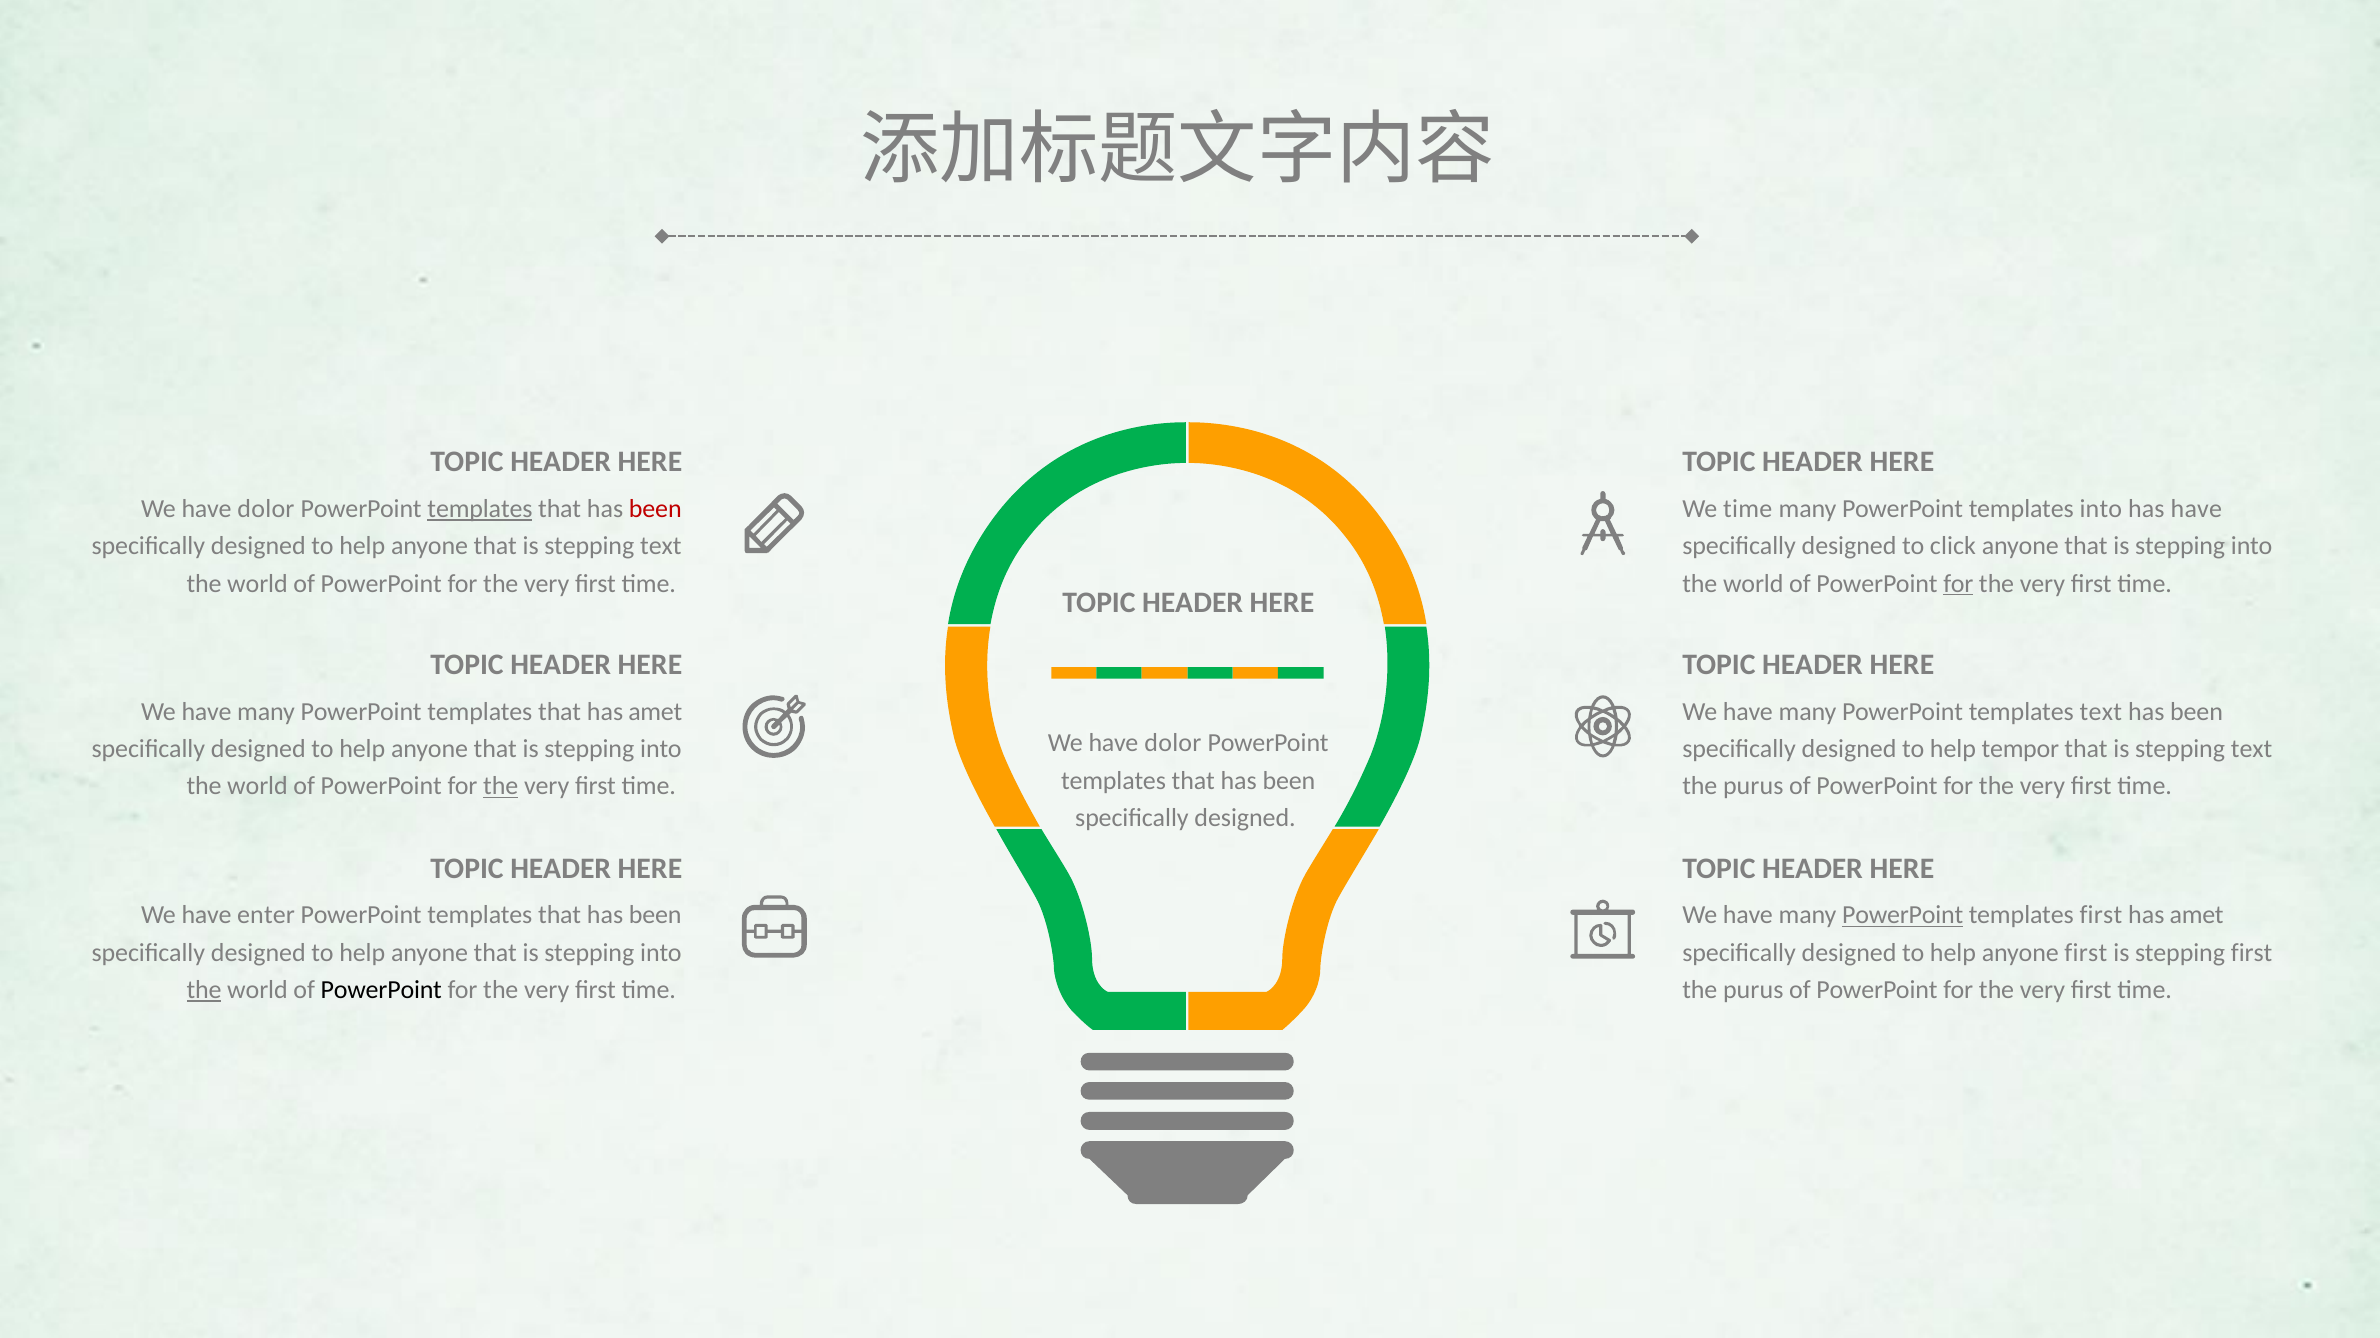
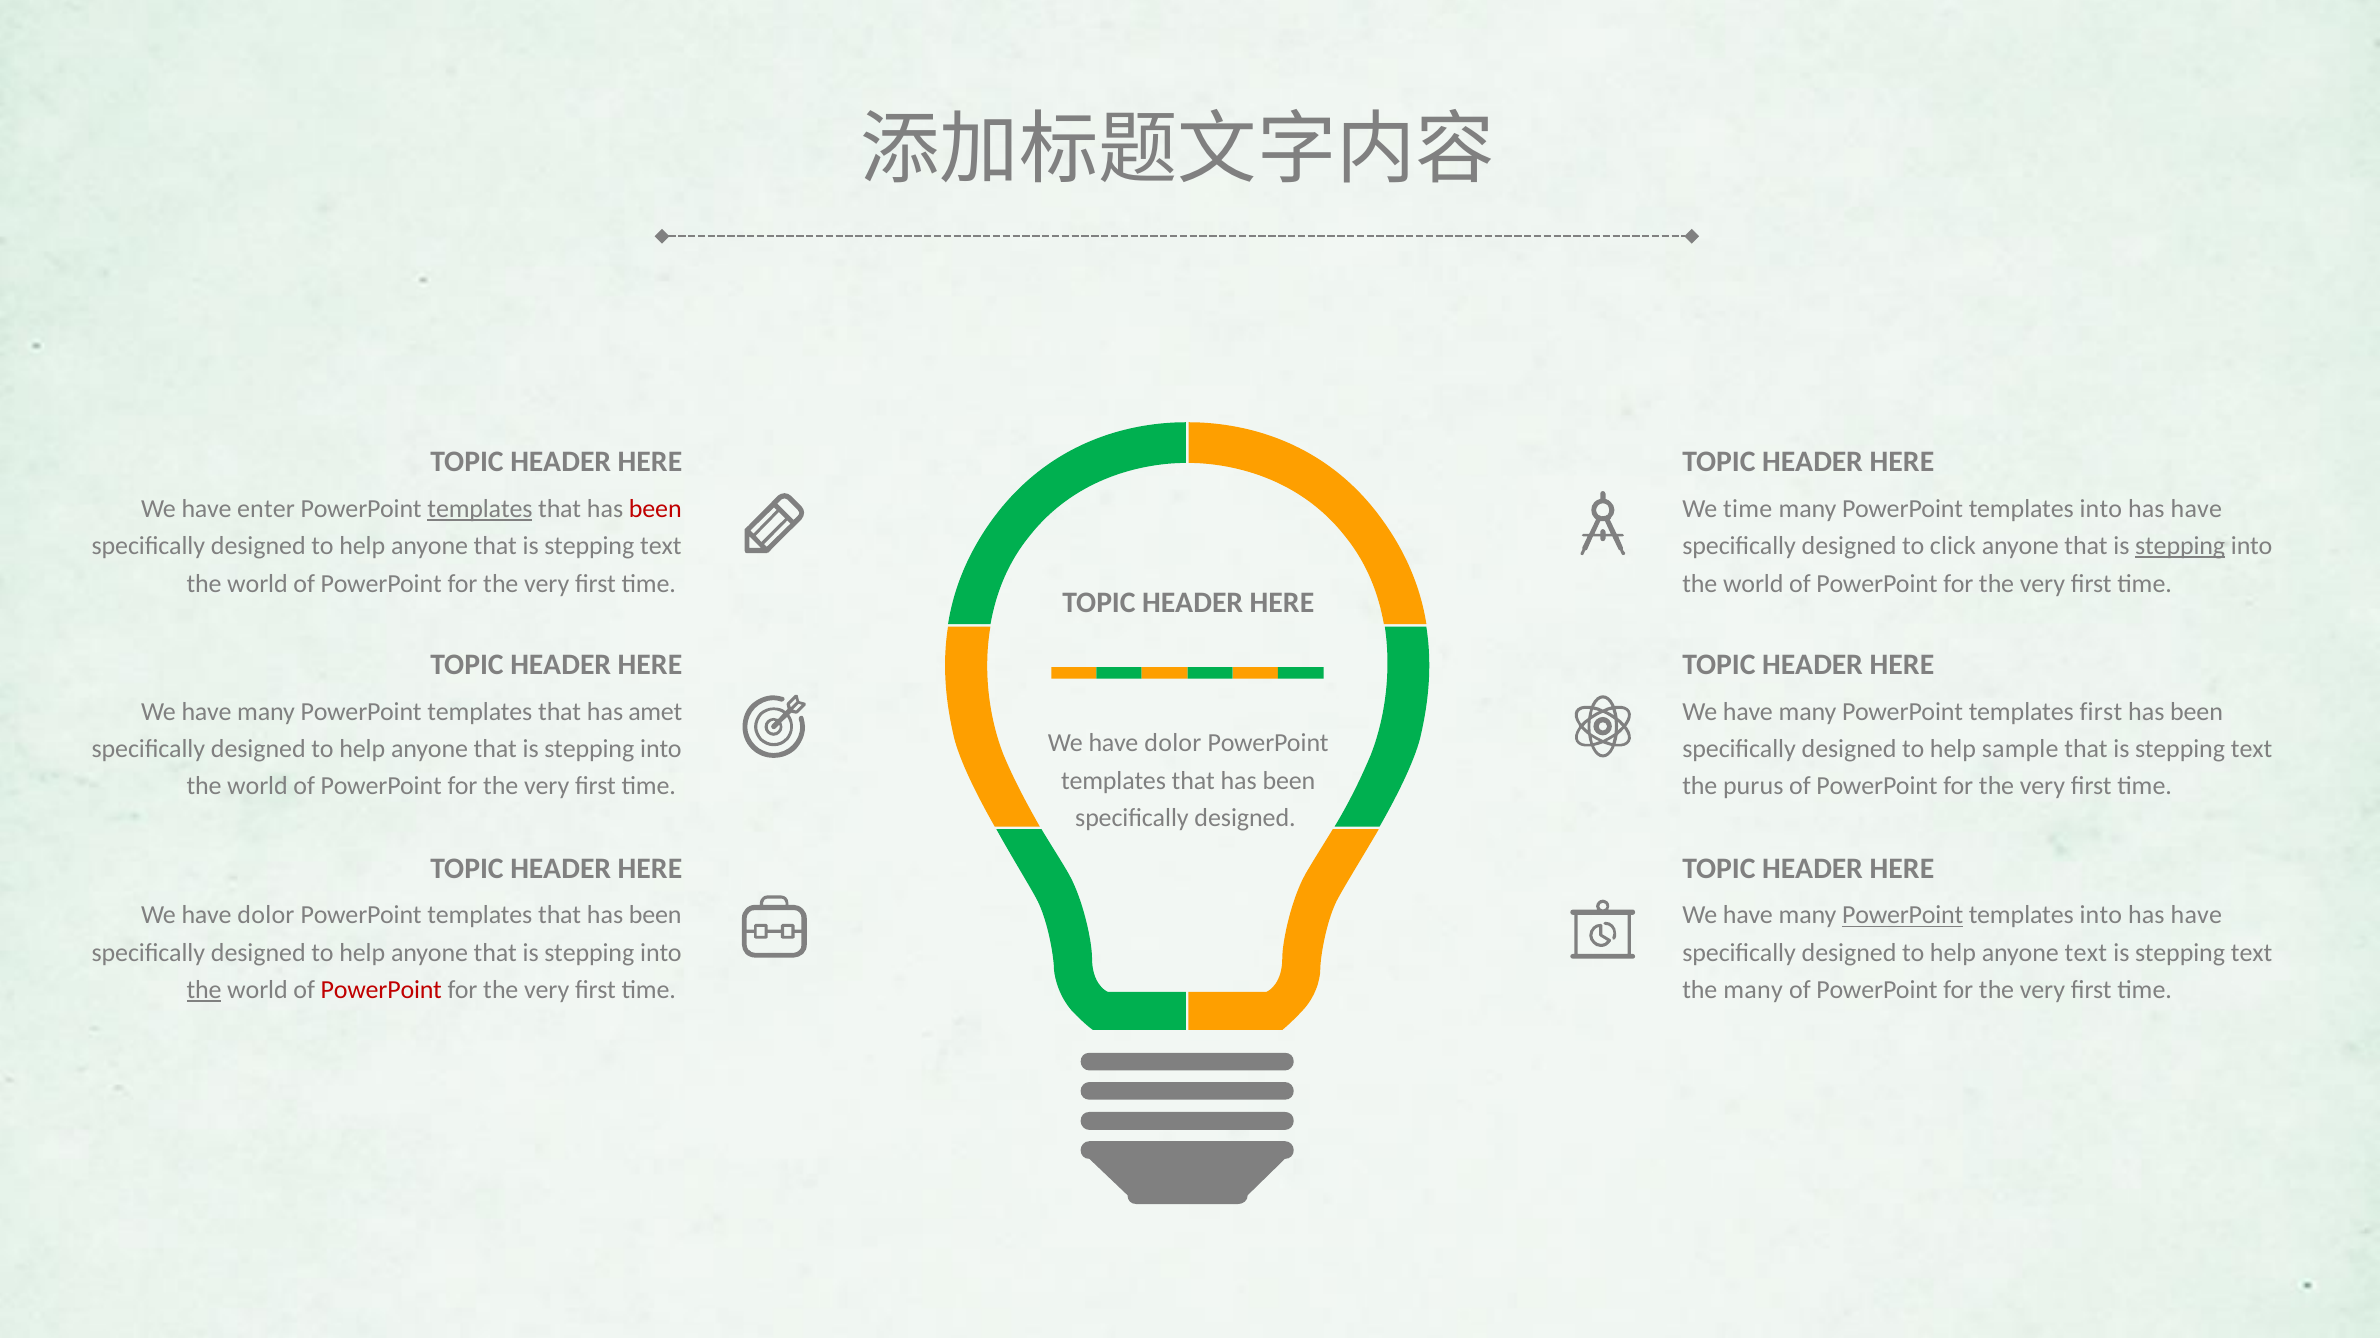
dolor: dolor -> enter (266, 509)
stepping underline: none -> present (2180, 546)
for underline: present -> none (1958, 584)
templates text: text -> first (2101, 712)
tempor: tempor -> sample (2020, 749)
the underline: present -> none (501, 787)
enter: enter -> dolor (266, 916)
first: first -> into (2101, 916)
amet: amet -> have (2196, 916)
anyone first: first -> text (2086, 953)
first: first -> text (2252, 953)
PowerPoint colour: black -> red (381, 990)
purus: purus -> many (1753, 990)
